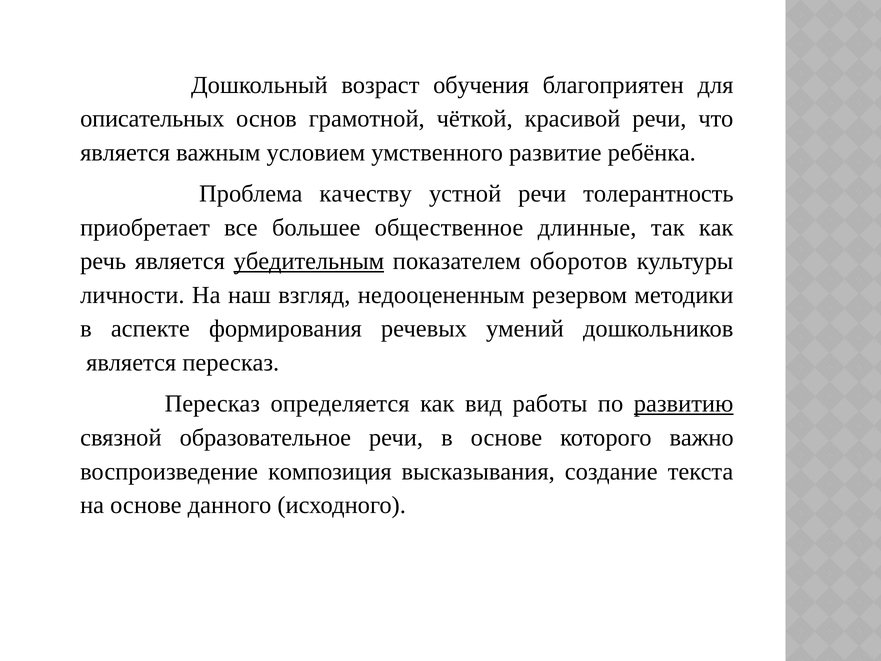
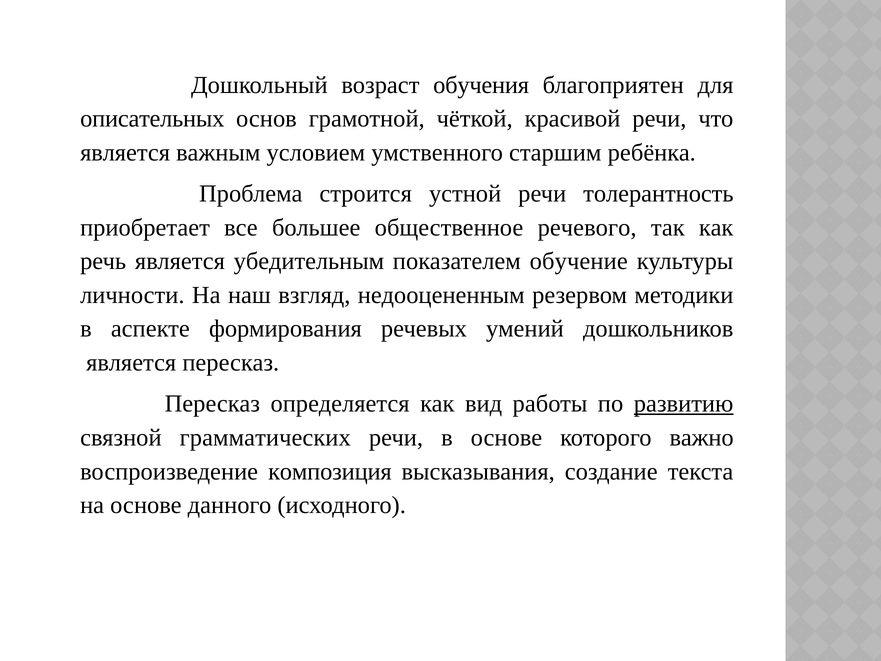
развитие: развитие -> старшим (555, 153)
качеству: качеству -> строится (366, 194)
длинные: длинные -> речевого (587, 227)
убедительным underline: present -> none (309, 261)
оборотов: оборотов -> обучение (579, 261)
образовательное: образовательное -> грамматических (265, 437)
